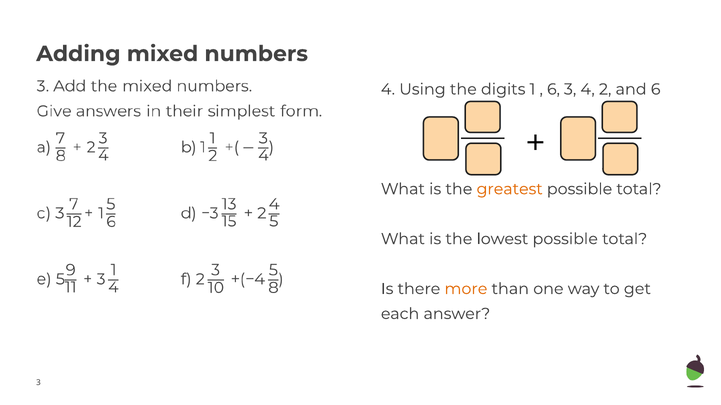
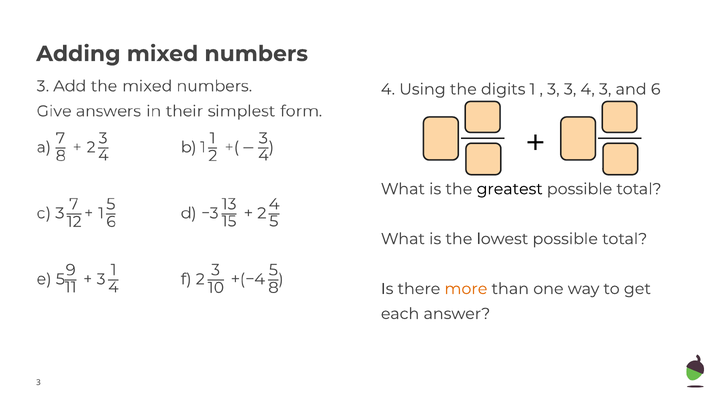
6: 6 -> 3 (553, 89)
4 2: 2 -> 3 (605, 89)
greatest colour: orange -> black (510, 189)
